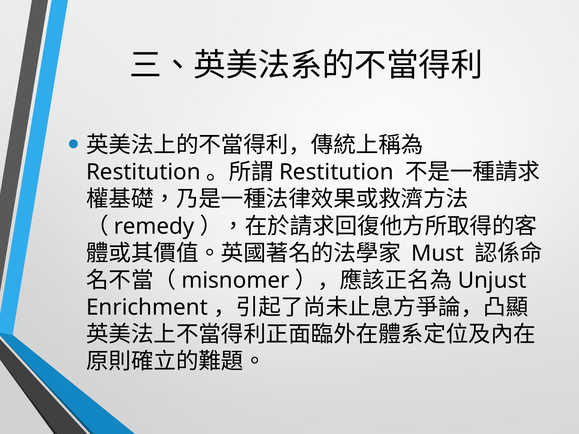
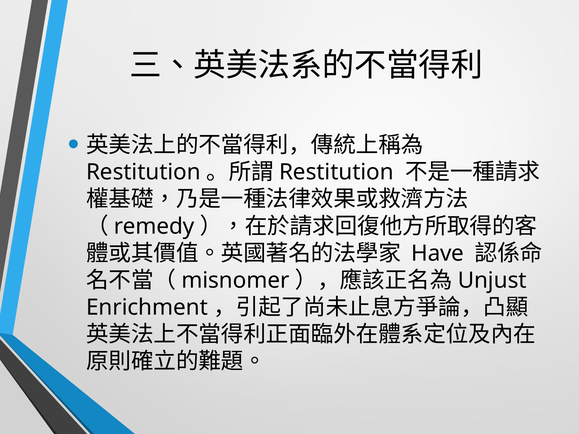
Must: Must -> Have (438, 253)
